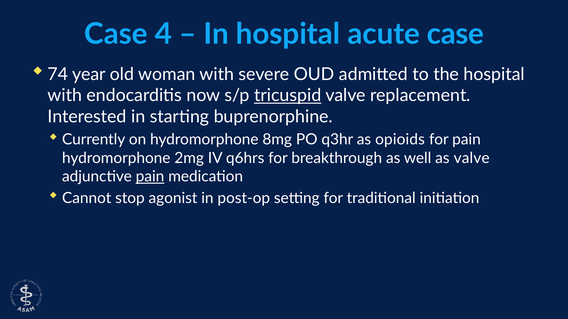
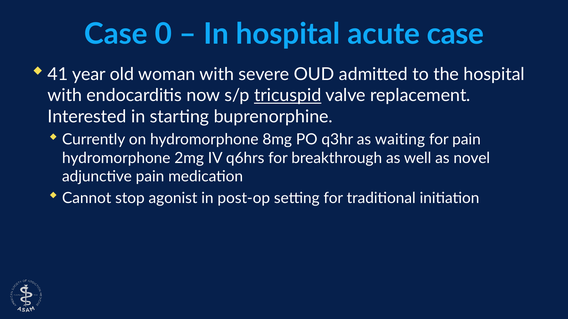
4: 4 -> 0 (163, 34)
74: 74 -> 41 (58, 74)
opioids: opioids -> waiting (400, 140)
as valve: valve -> novel (472, 158)
pain underline: present -> none (150, 177)
